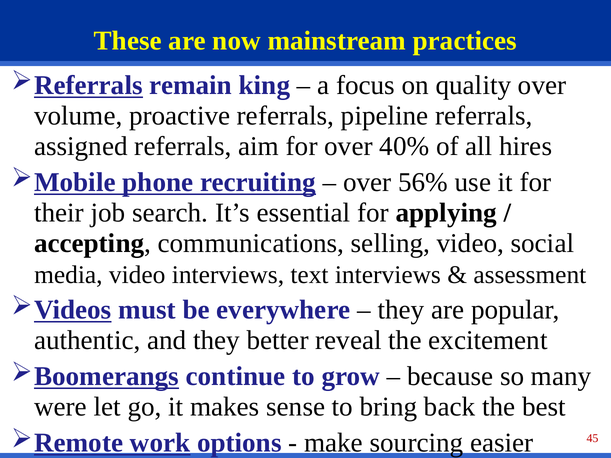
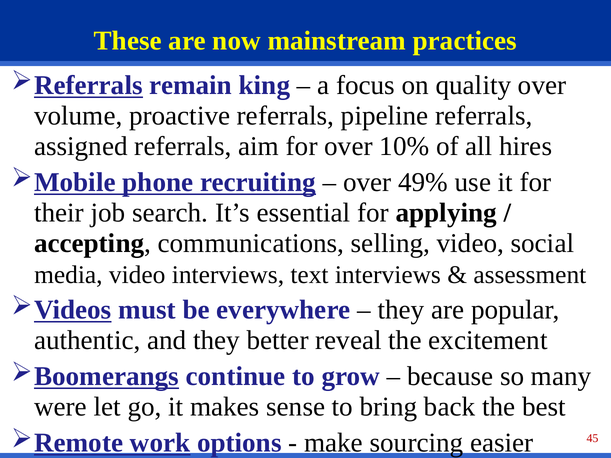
40%: 40% -> 10% (404, 147)
56%: 56% -> 49% (423, 182)
